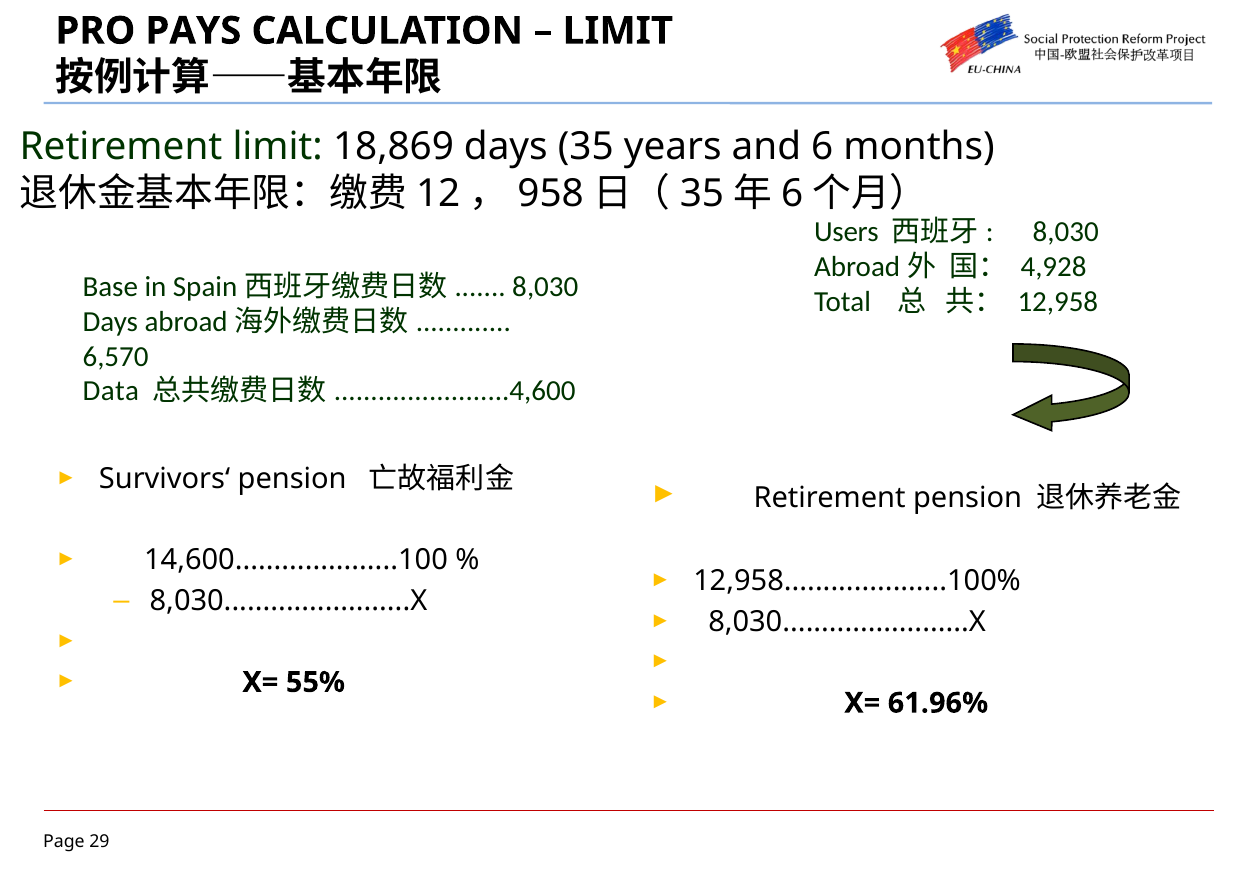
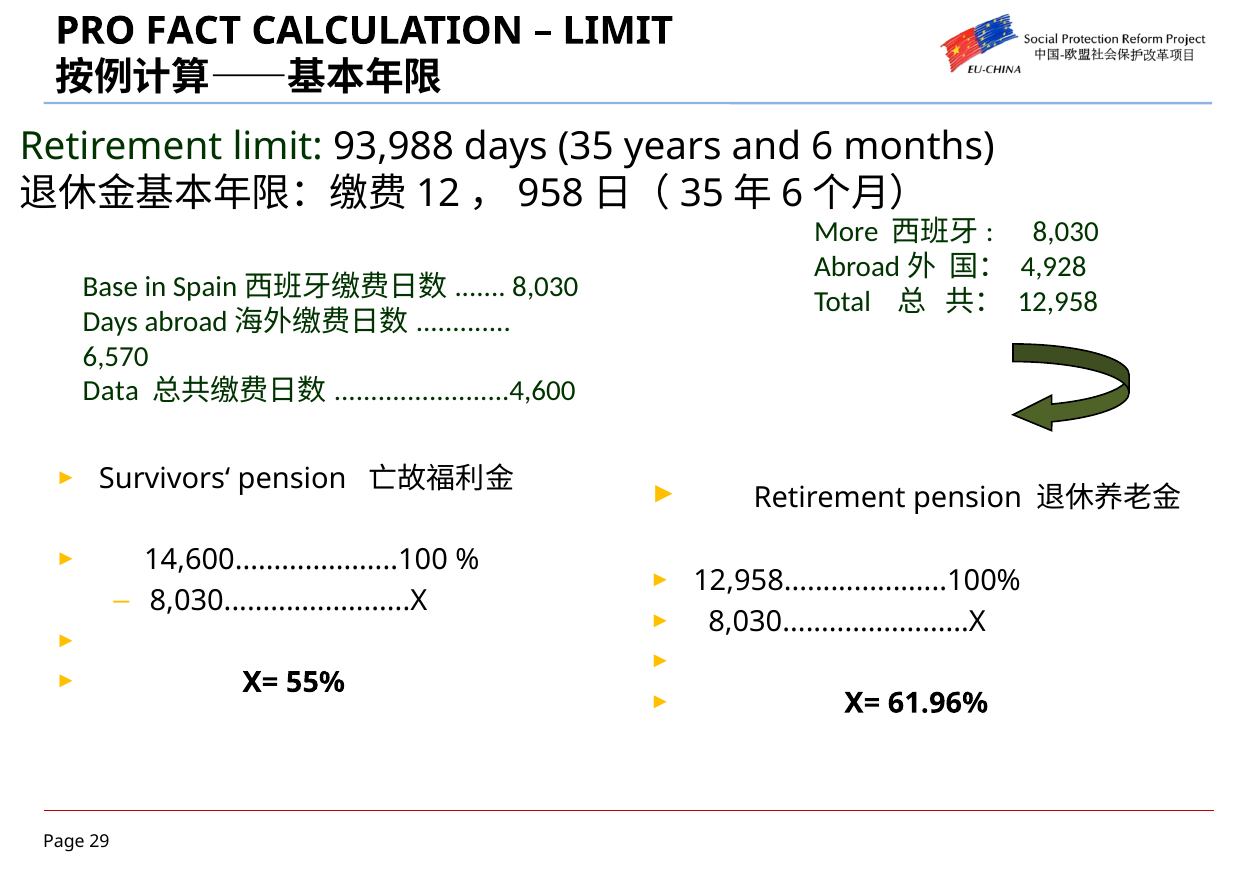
PAYS: PAYS -> FACT (193, 31)
18,869: 18,869 -> 93,988 (394, 147)
Users: Users -> More (846, 232)
